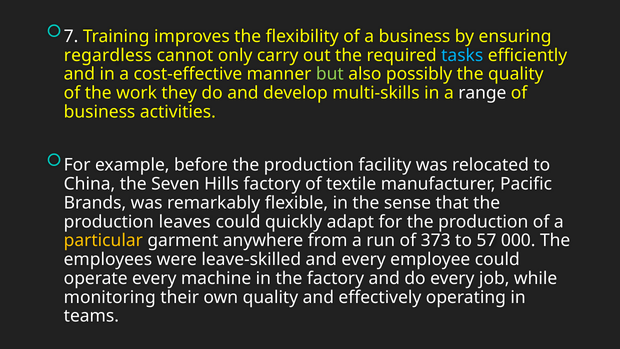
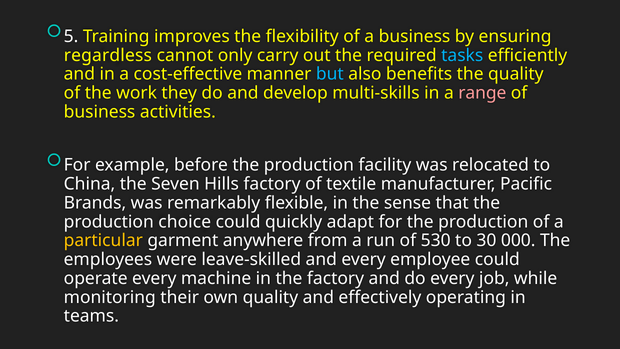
7: 7 -> 5 (71, 36)
but colour: light green -> light blue (330, 74)
possibly: possibly -> benefits (419, 74)
range colour: white -> pink (482, 93)
leaves: leaves -> choice (185, 222)
373: 373 -> 530 (436, 241)
57: 57 -> 30 (486, 241)
